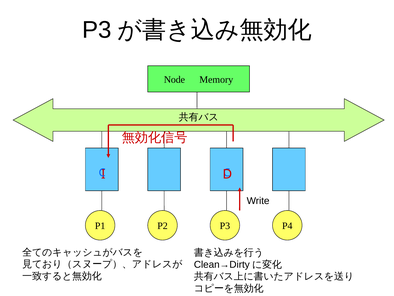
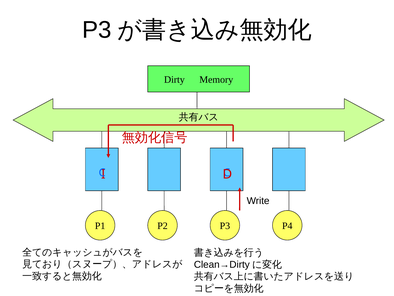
Node: Node -> Dirty (174, 79)
